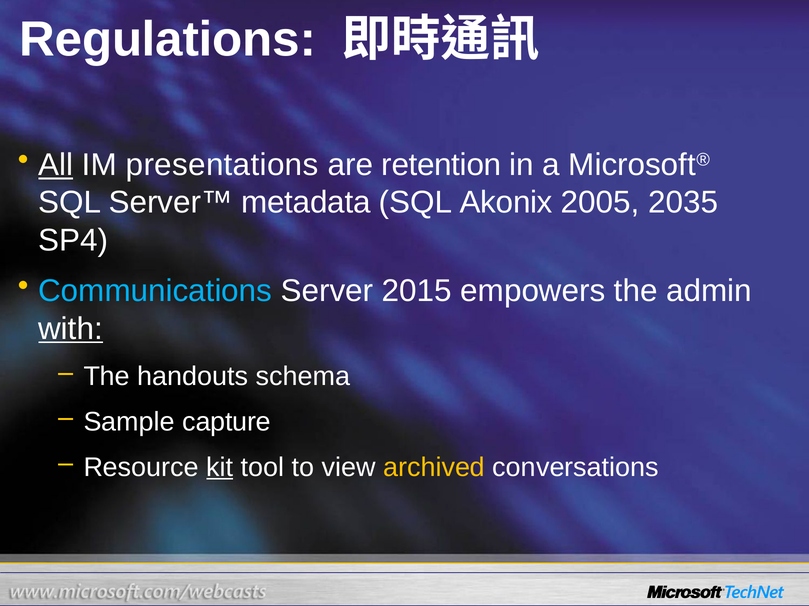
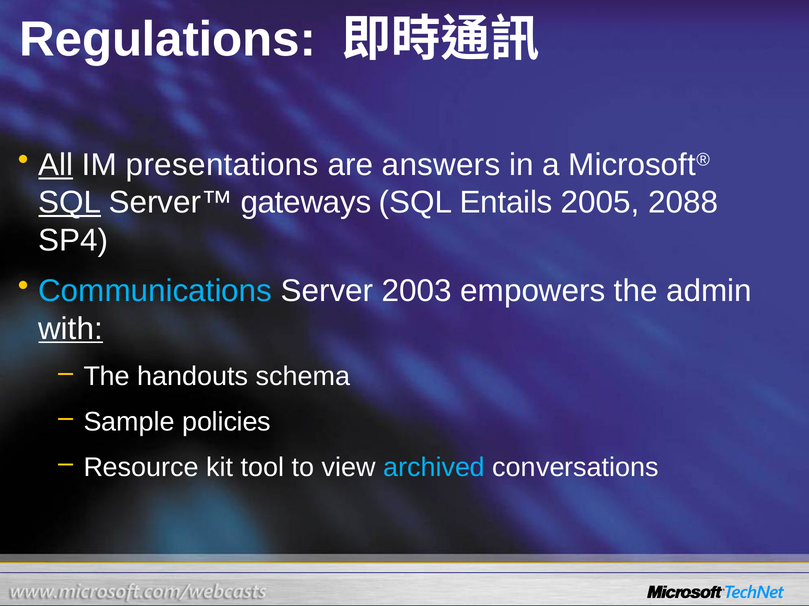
retention: retention -> answers (441, 165)
SQL underline: none -> present (70, 203)
metadata: metadata -> gateways (306, 203)
Akonix: Akonix -> Entails (506, 203)
2035: 2035 -> 2088 (683, 203)
2015: 2015 -> 2003 (417, 291)
capture: capture -> policies (227, 422)
kit underline: present -> none (220, 468)
archived colour: yellow -> light blue (434, 468)
